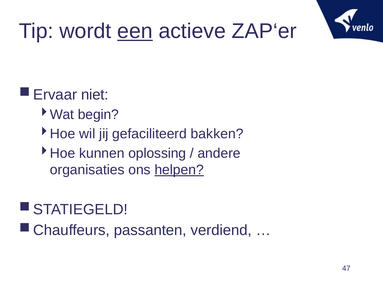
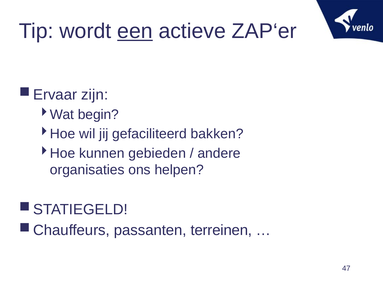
niet: niet -> zijn (95, 95)
oplossing: oplossing -> gebieden (157, 153)
helpen underline: present -> none (179, 170)
verdiend: verdiend -> terreinen (221, 230)
